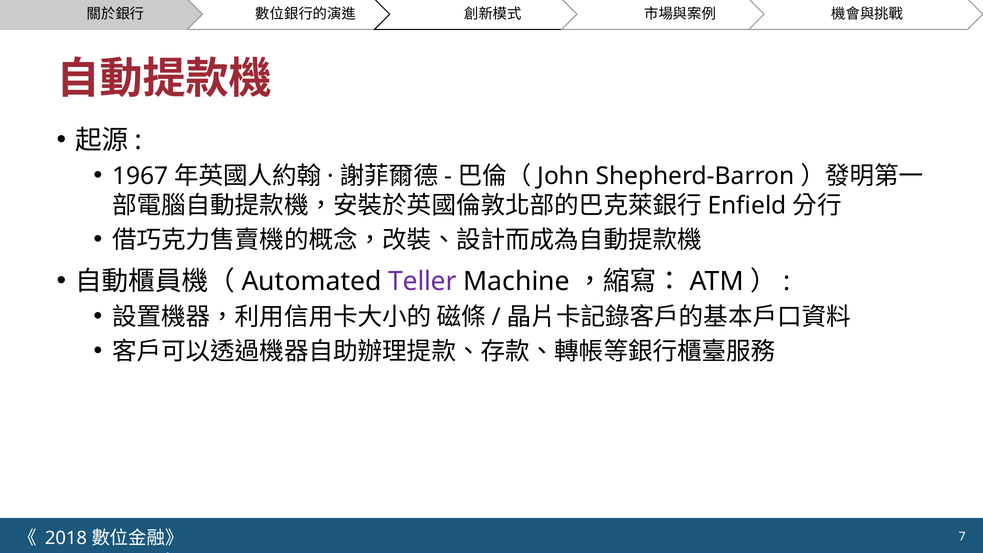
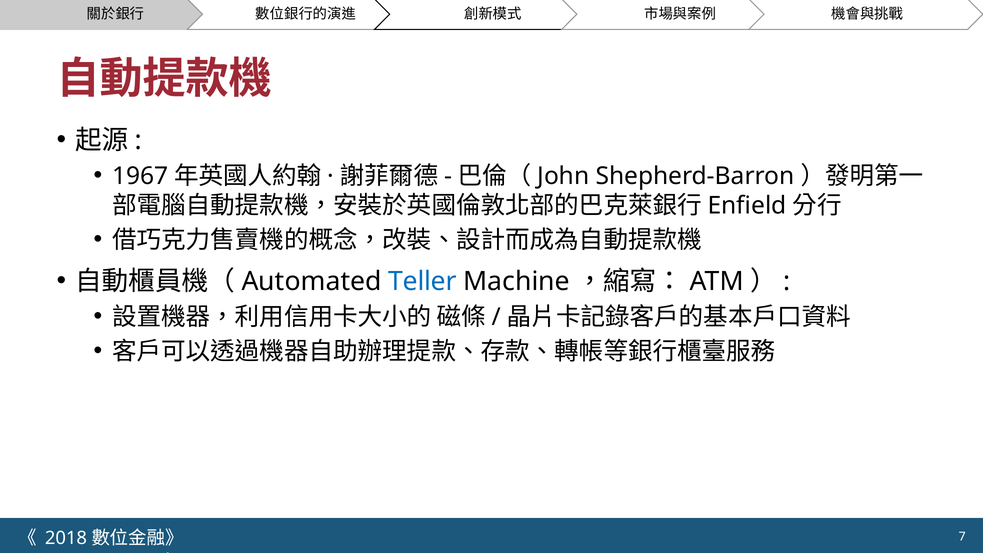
Teller colour: purple -> blue (422, 281)
